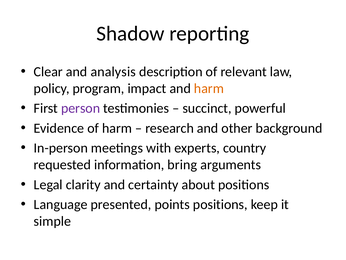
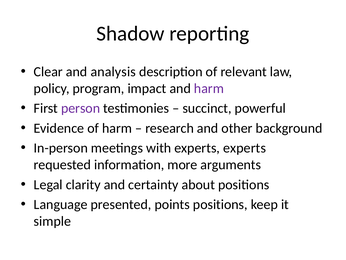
harm colour: orange -> purple (209, 88)
experts country: country -> experts (245, 148)
bring: bring -> more (182, 164)
